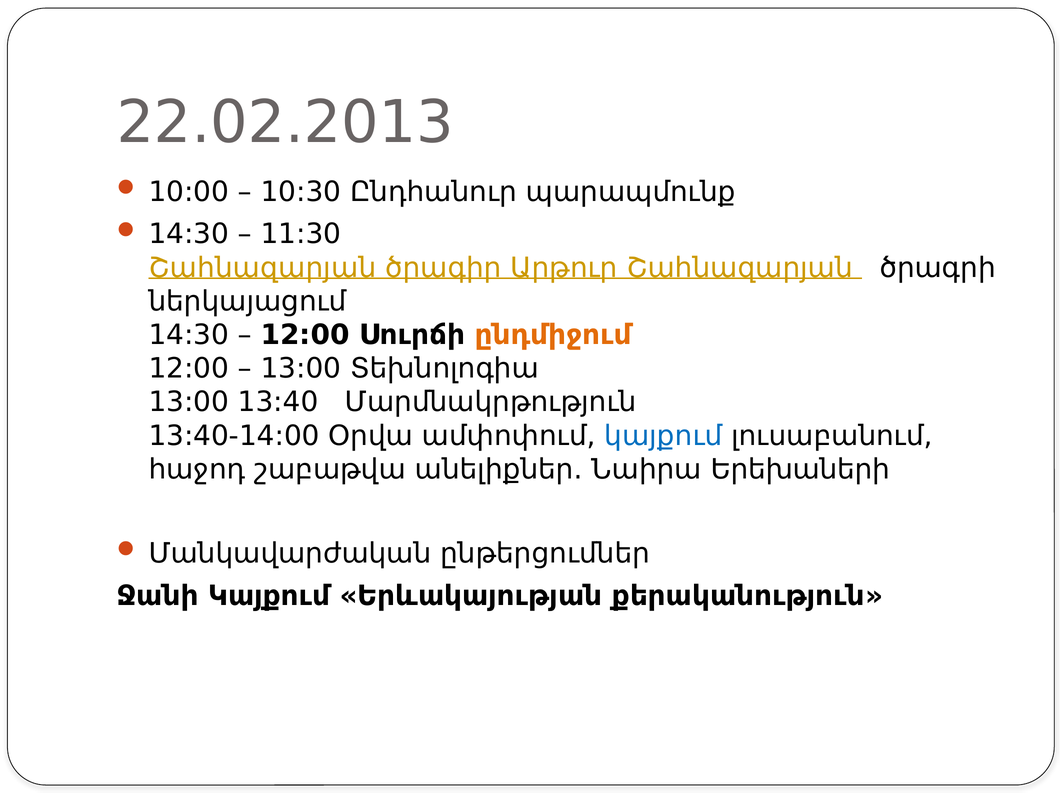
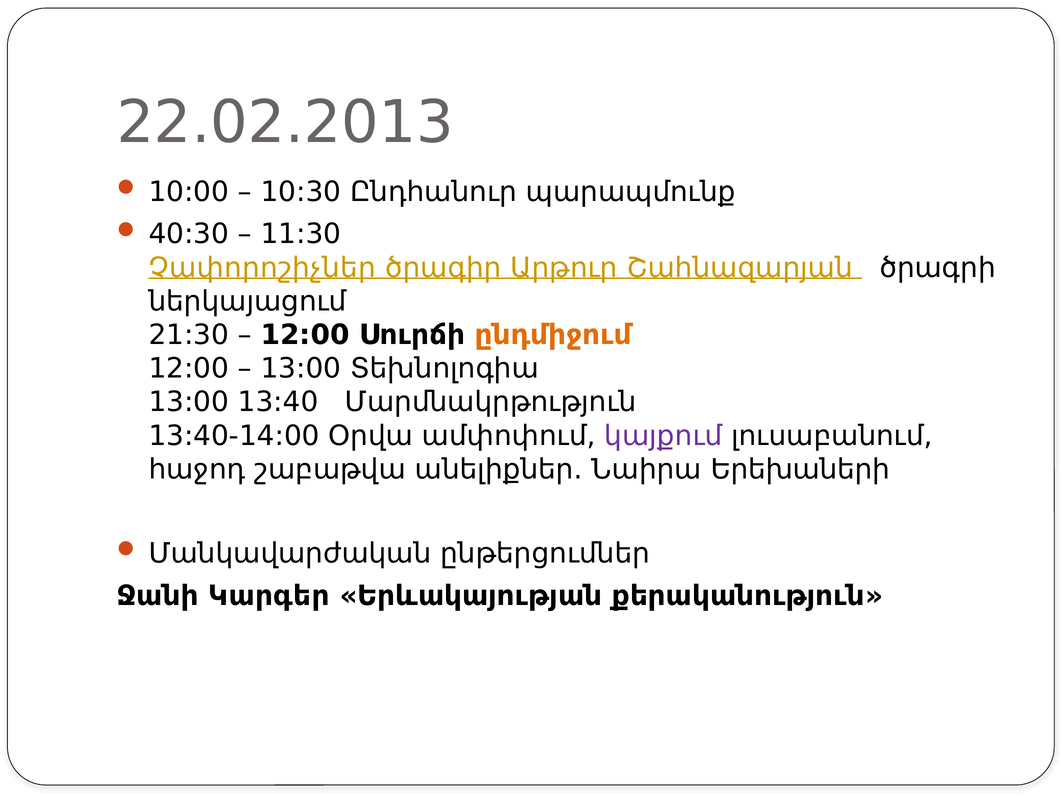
14:30: 14:30 -> 40:30 (189, 234)
Շահնազարյան: Շահնազարյան -> Չափորոշիչներ (262, 268)
14:30: 14:30 -> 21:30 (189, 335)
կայքում colour: blue -> purple (663, 436)
Ջանի Կայքում: Կայքում -> Կարգեր (269, 596)
